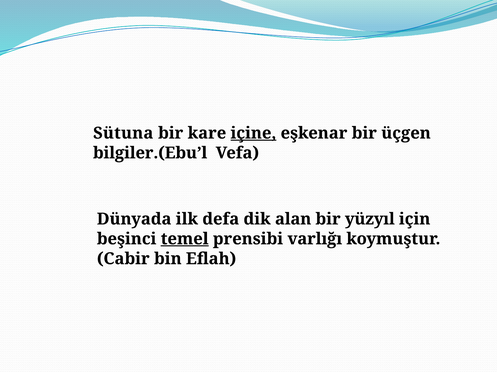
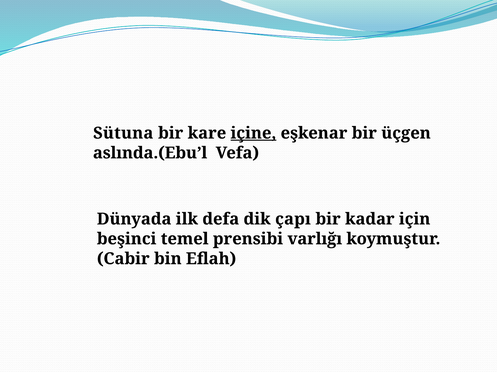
bilgiler.(Ebu’l: bilgiler.(Ebu’l -> aslında.(Ebu’l (150, 153)
alan: alan -> çapı (293, 219)
yüzyıl: yüzyıl -> kadar (370, 219)
temel underline: present -> none (185, 239)
